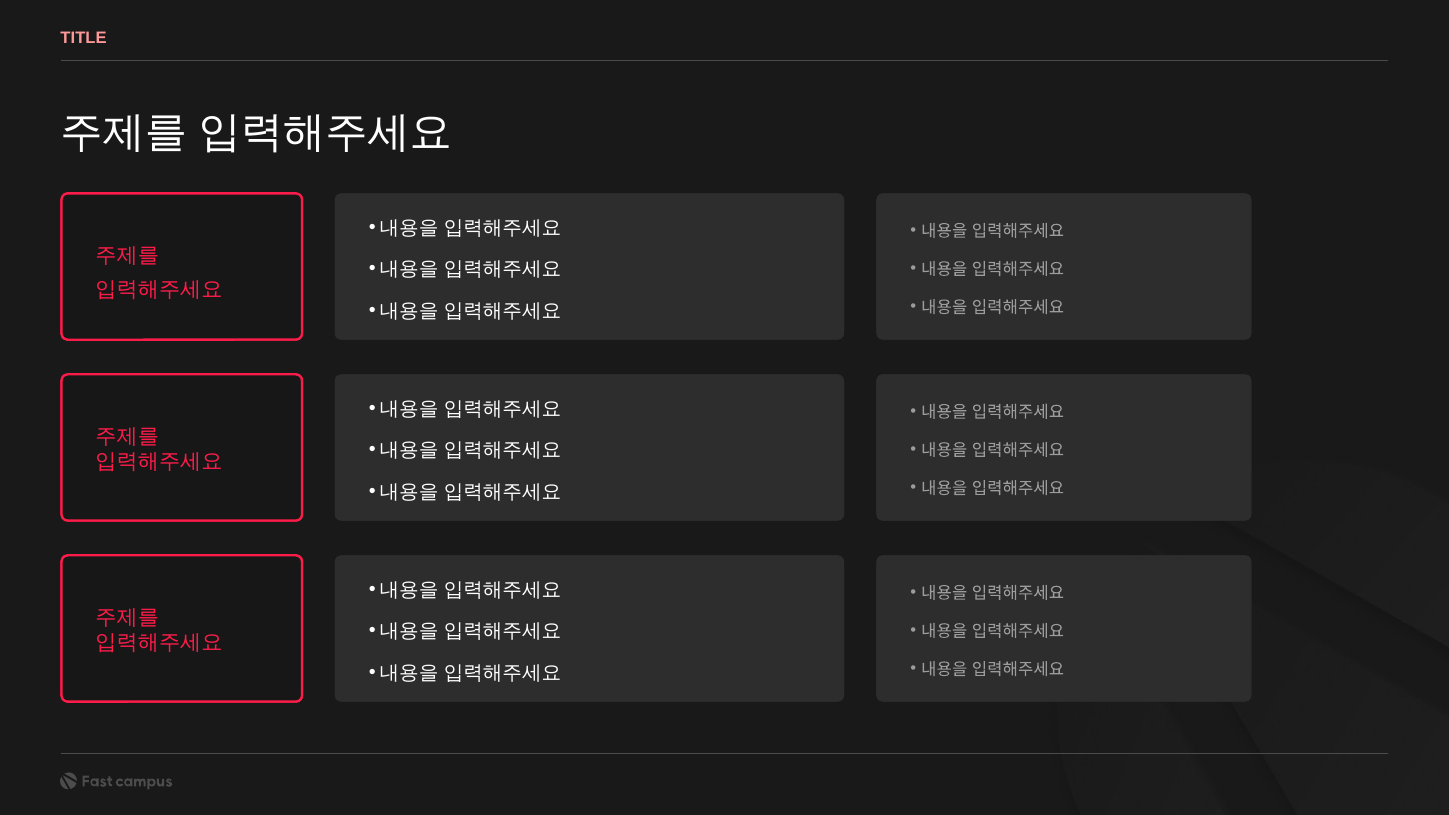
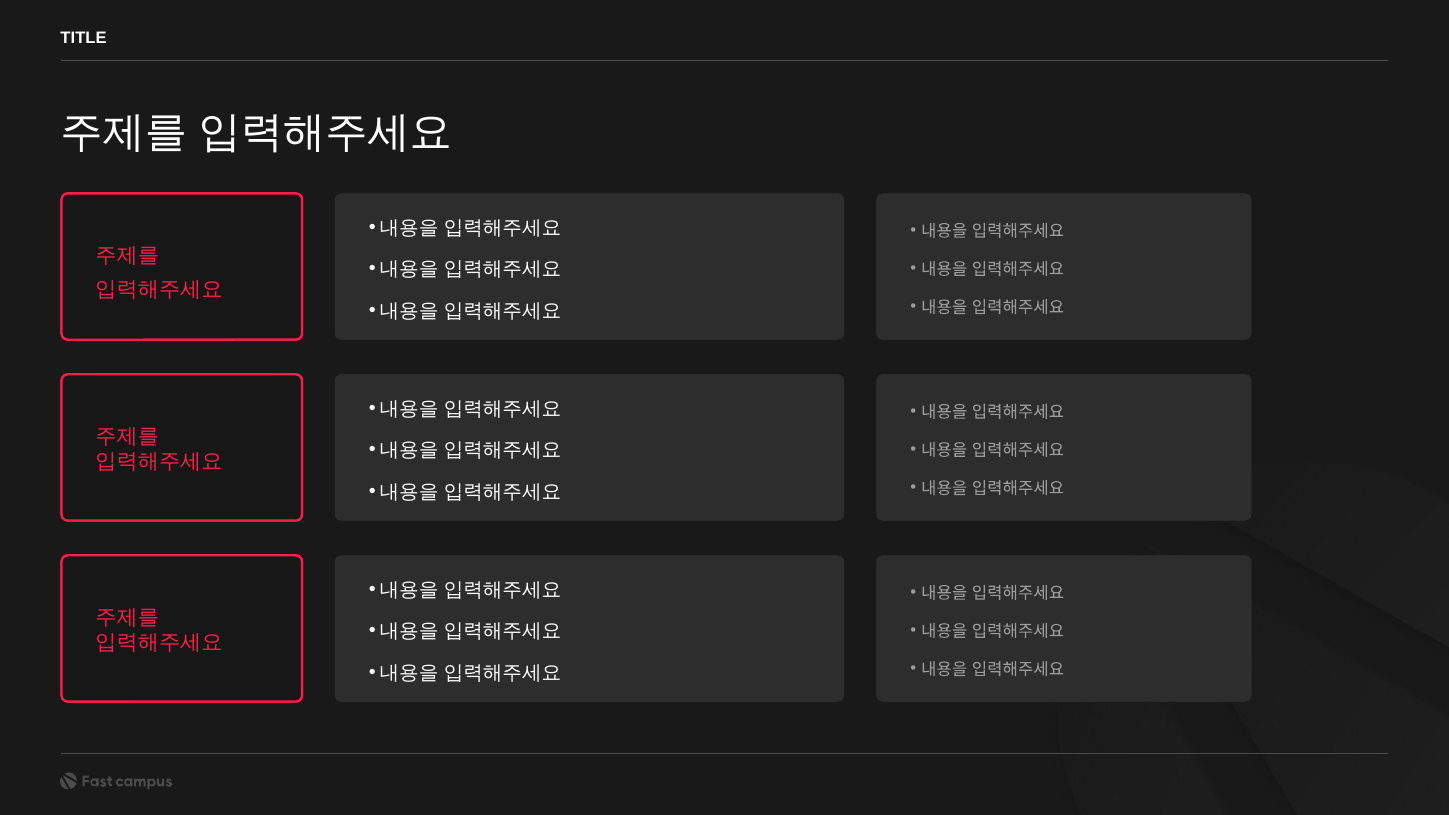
TITLE colour: pink -> white (84, 38)
